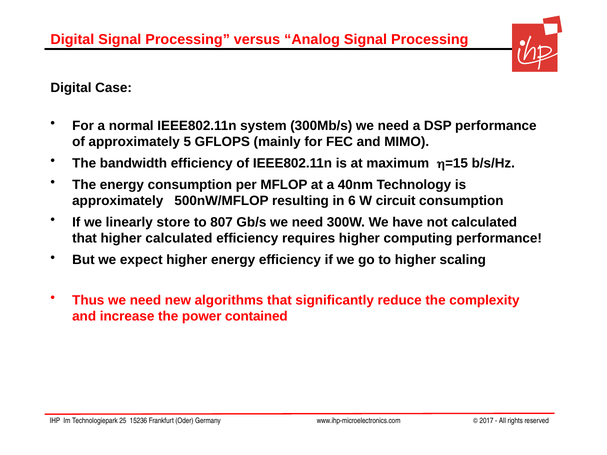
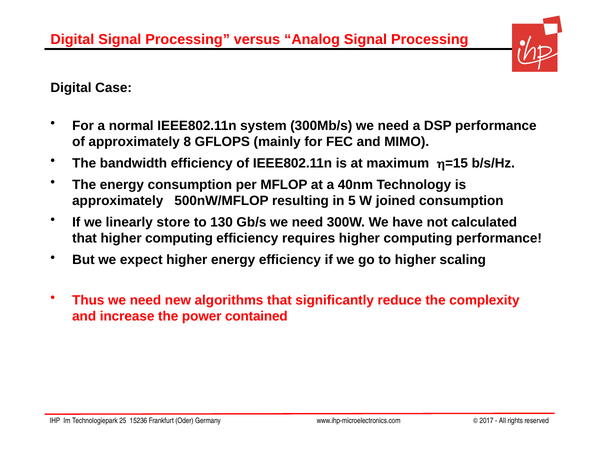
5: 5 -> 8 (187, 142)
6: 6 -> 5 (352, 201)
circuit: circuit -> joined (396, 201)
807: 807 -> 130 (222, 222)
that higher calculated: calculated -> computing (179, 239)
